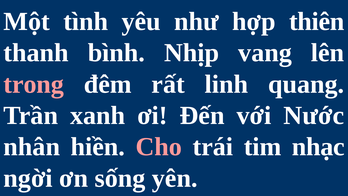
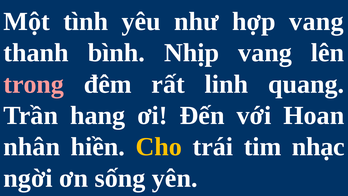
hợp thiên: thiên -> vang (316, 21)
xanh: xanh -> hang (98, 115)
Nước: Nước -> Hoan (314, 115)
Cho colour: pink -> yellow (159, 147)
